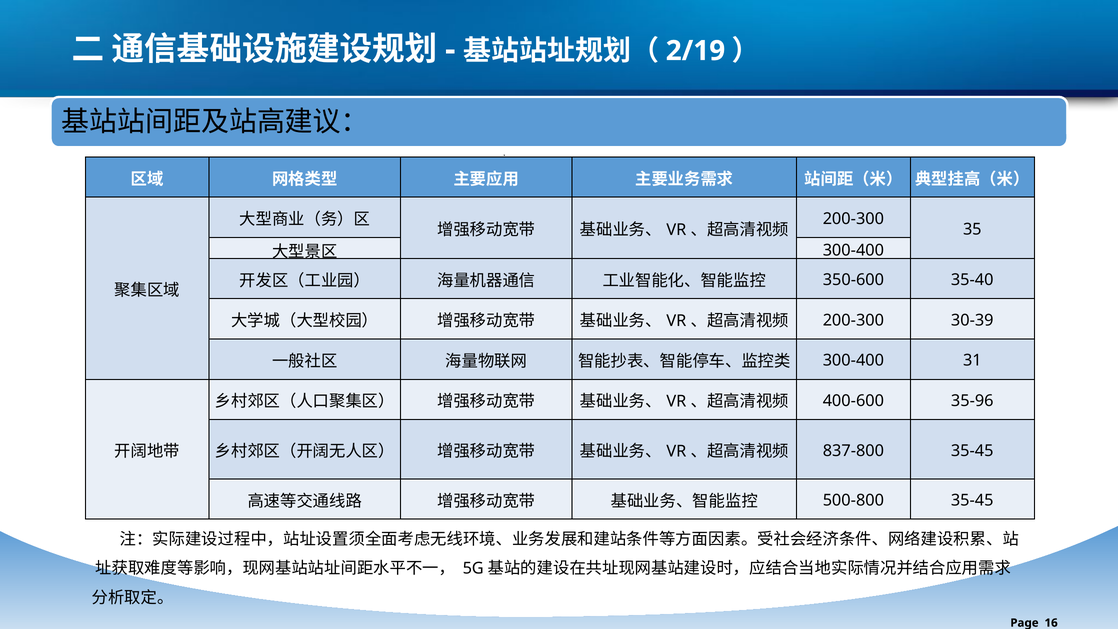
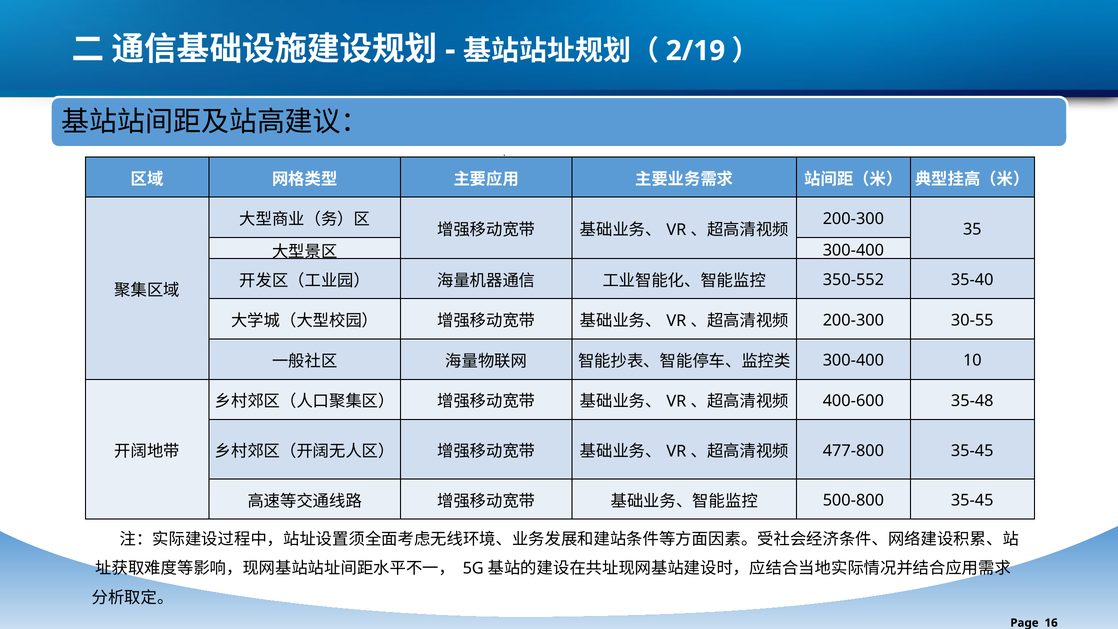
350-600: 350-600 -> 350-552 (853, 280)
30-39: 30-39 -> 30-55 (972, 320)
31: 31 -> 10 (972, 360)
35-96: 35-96 -> 35-48 (972, 401)
837-800: 837-800 -> 477-800 (853, 451)
